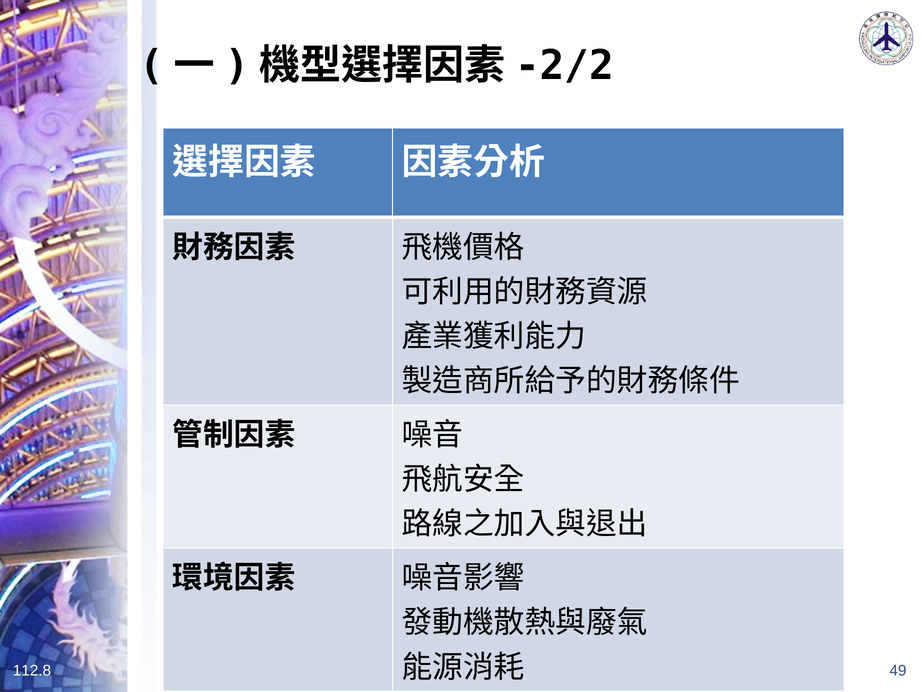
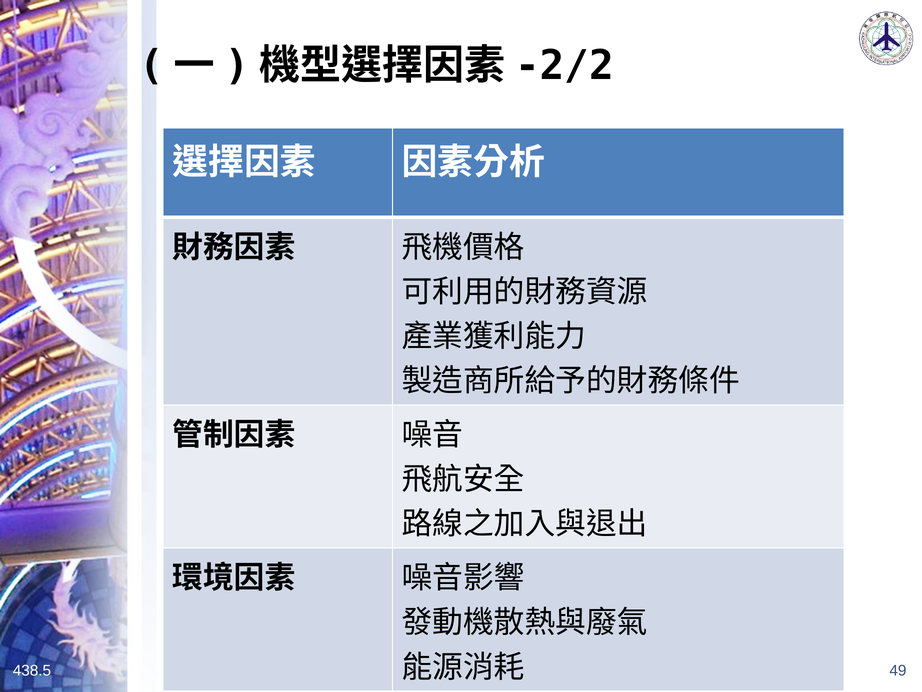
112.8: 112.8 -> 438.5 (32, 670)
